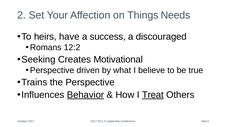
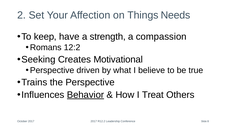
heirs: heirs -> keep (45, 37)
success: success -> strength (108, 37)
discouraged: discouraged -> compassion (161, 37)
Treat underline: present -> none (153, 95)
